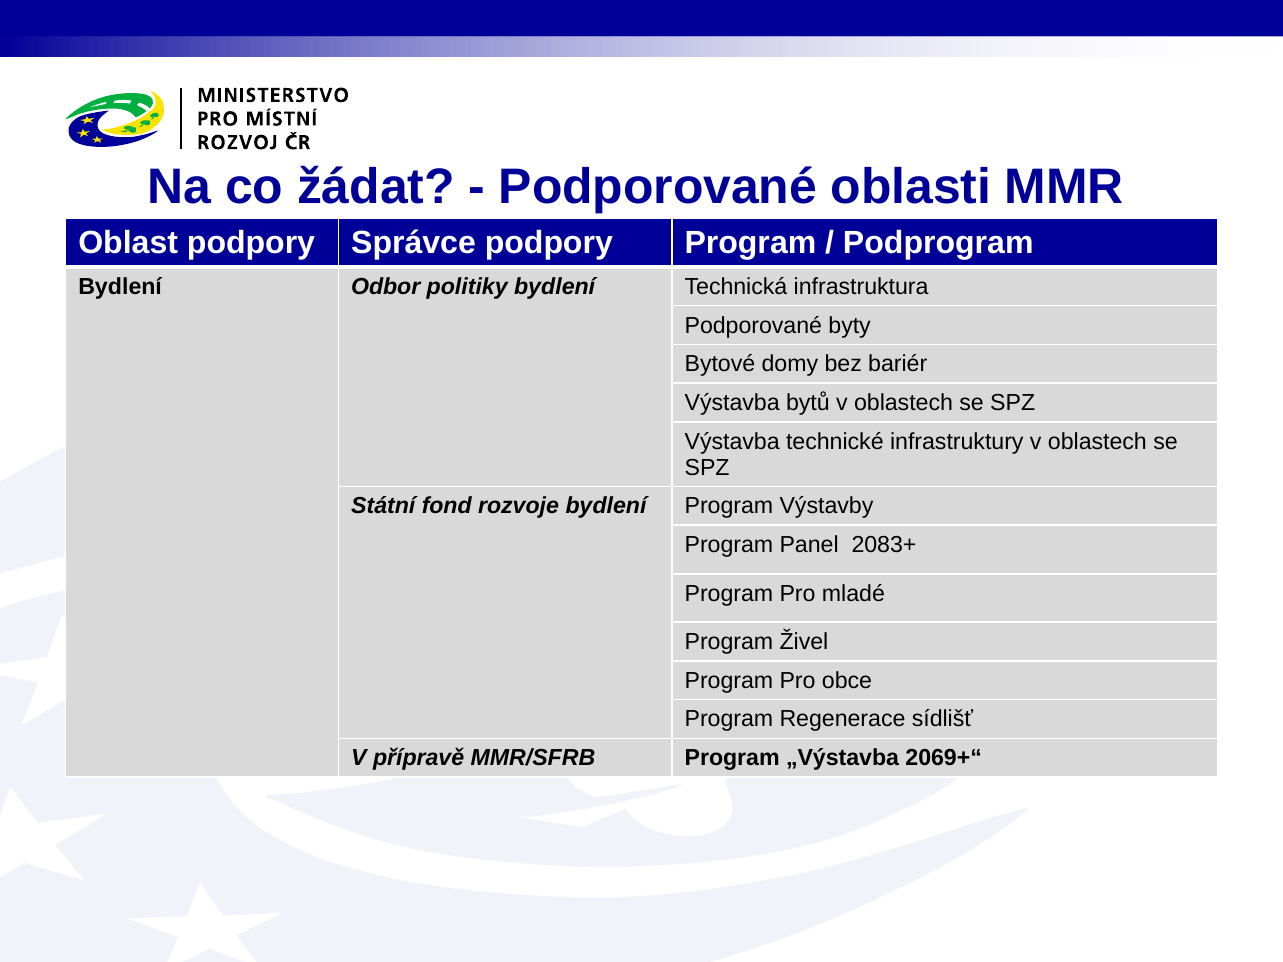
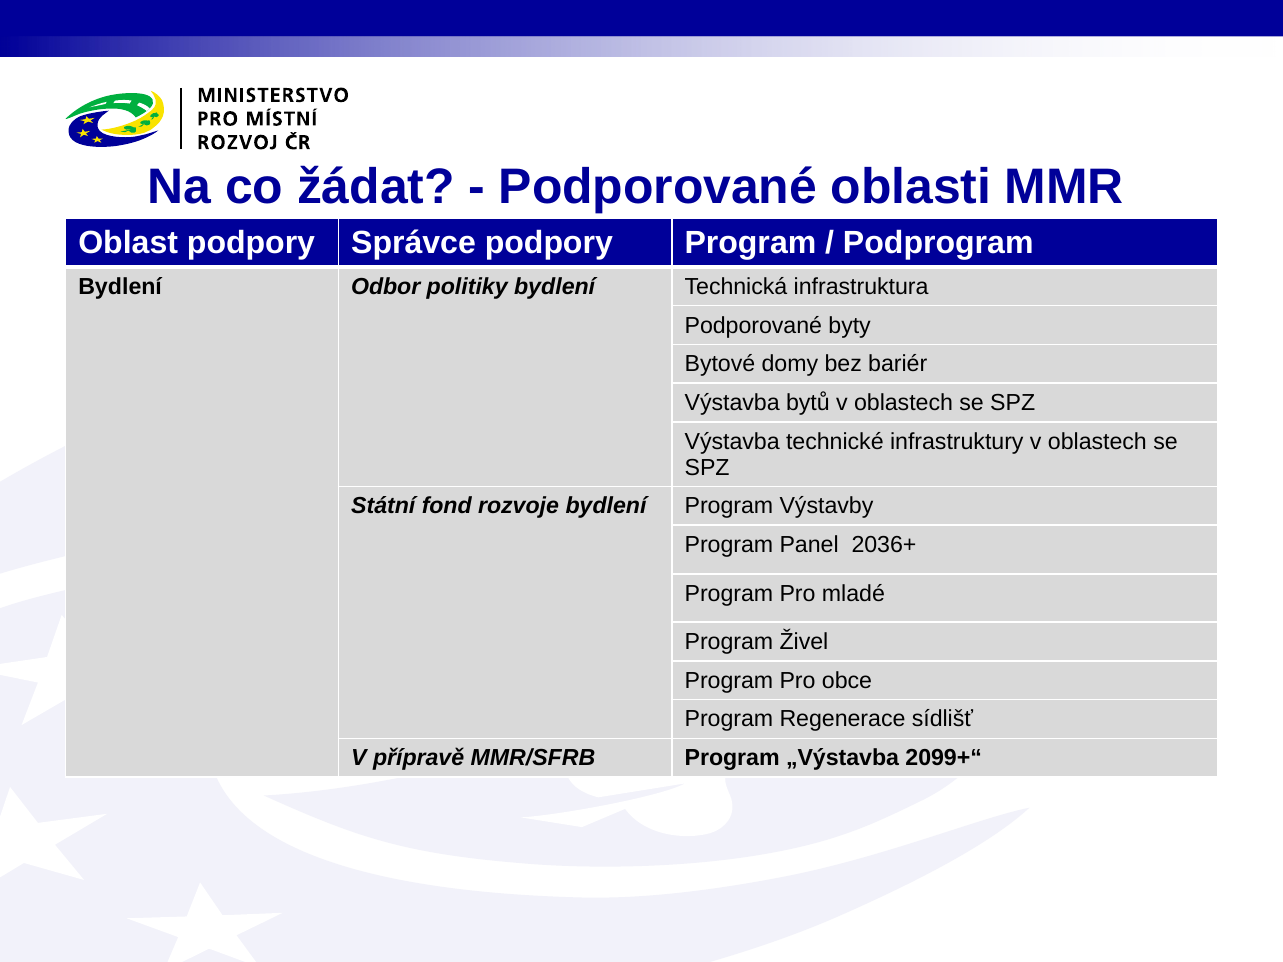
2083+: 2083+ -> 2036+ (884, 545)
2069+“: 2069+“ -> 2099+“ (944, 758)
